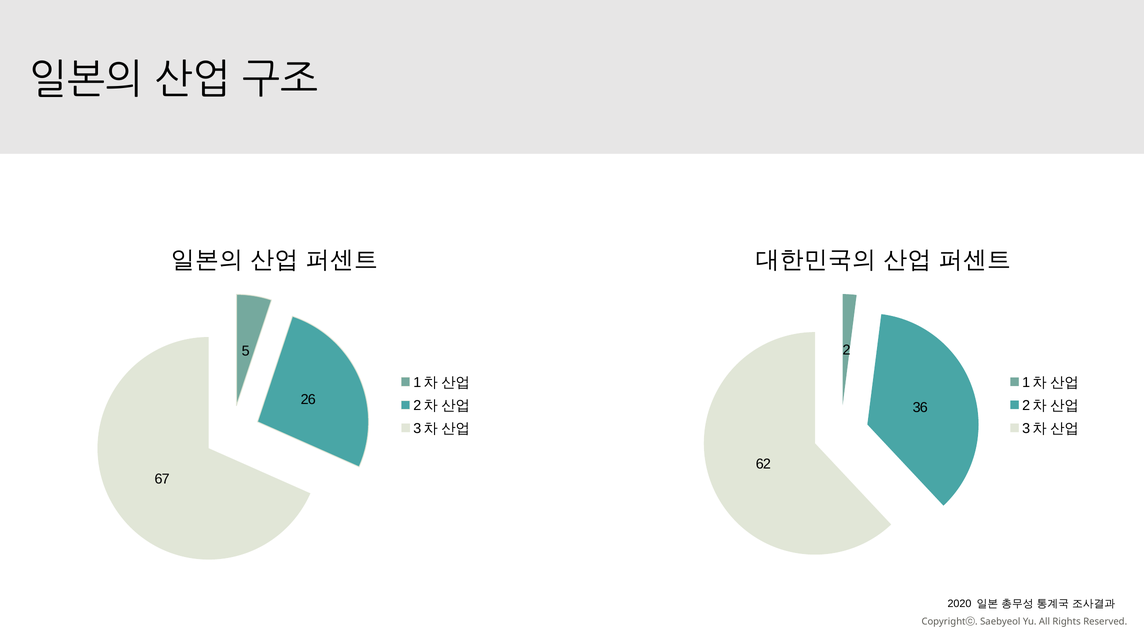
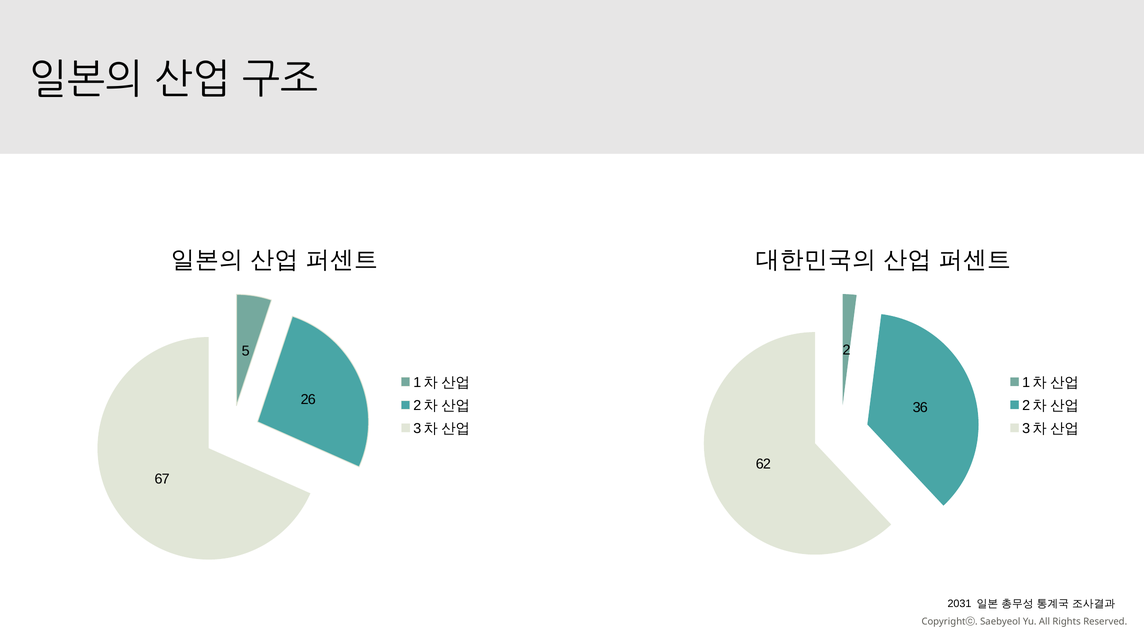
2020: 2020 -> 2031 (959, 603)
